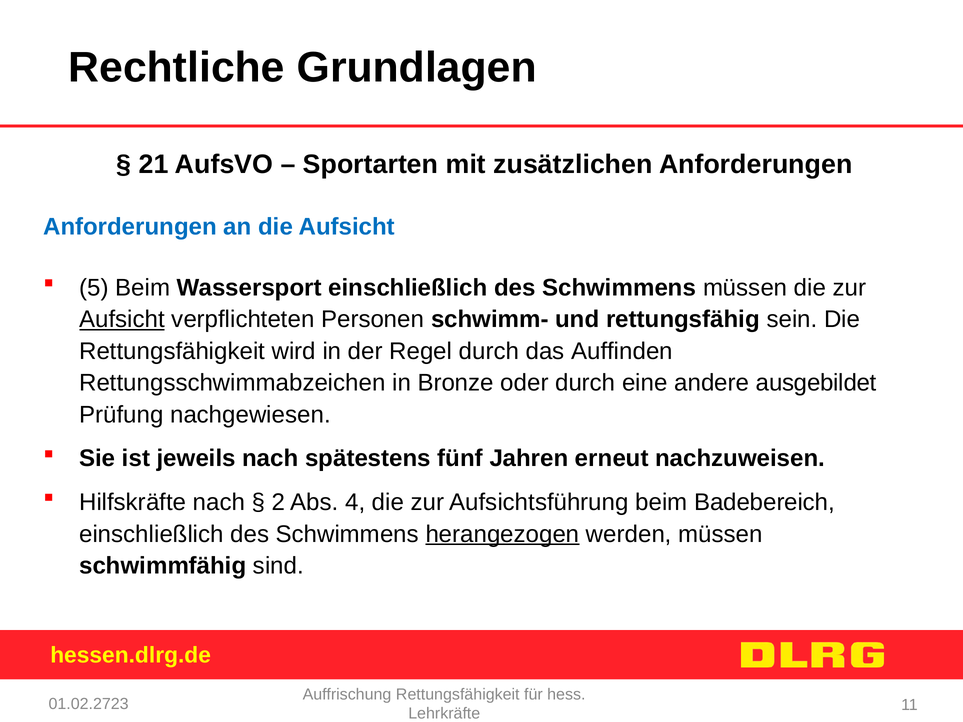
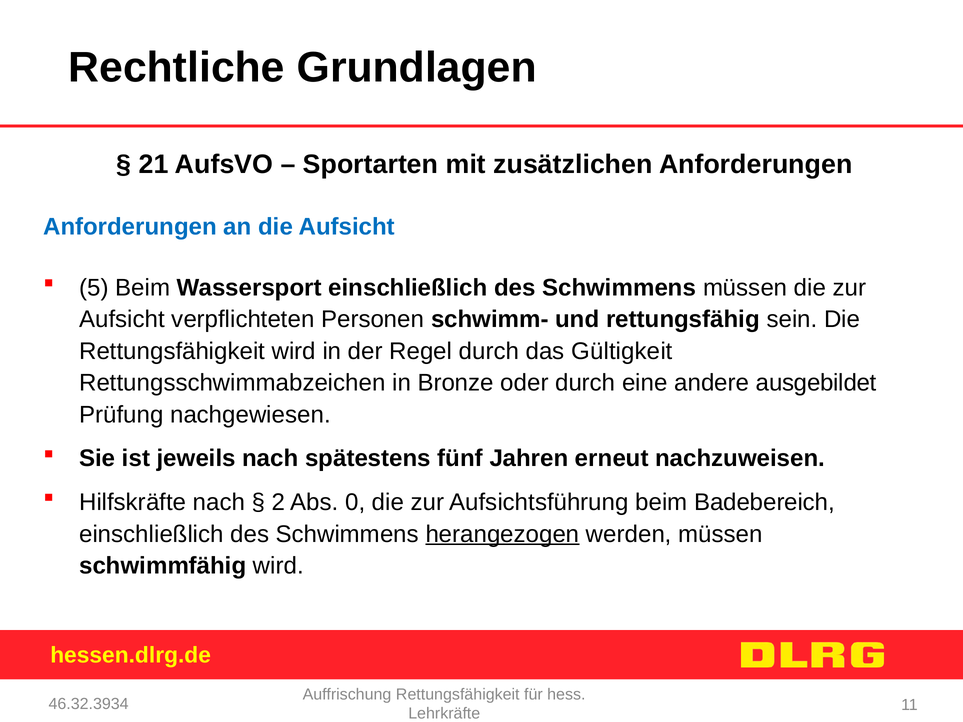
Aufsicht underline: present -> none (122, 320)
Auffinden: Auffinden -> Gültigkeit (622, 351)
4: 4 -> 0 (355, 503)
schwimmfähig sind: sind -> wird (278, 566)
01.02.2723: 01.02.2723 -> 46.32.3934 (89, 704)
